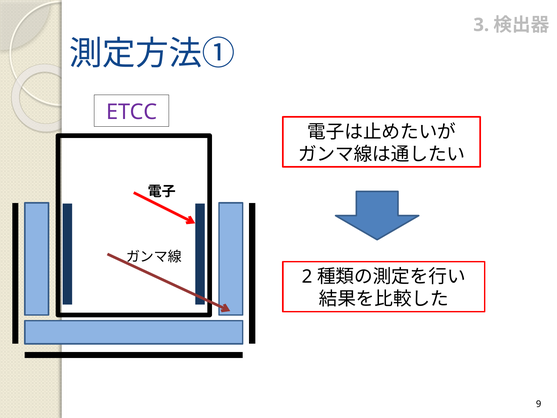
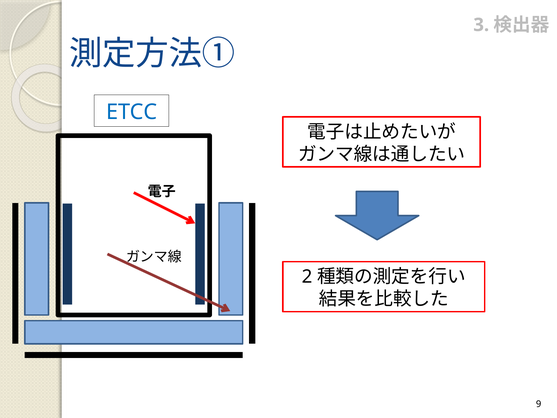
ETCC colour: purple -> blue (132, 112)
